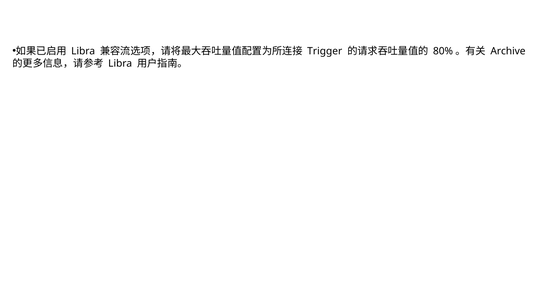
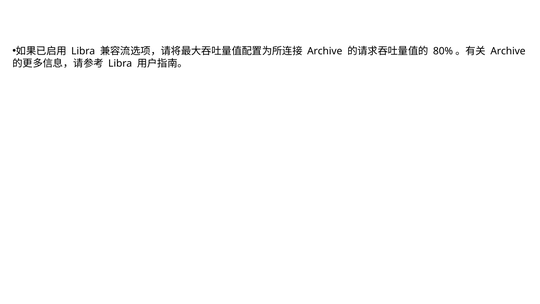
Trigger: Trigger -> Archive (325, 51)
